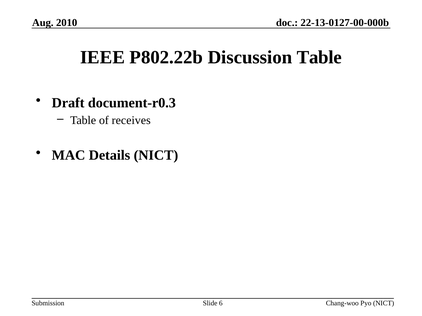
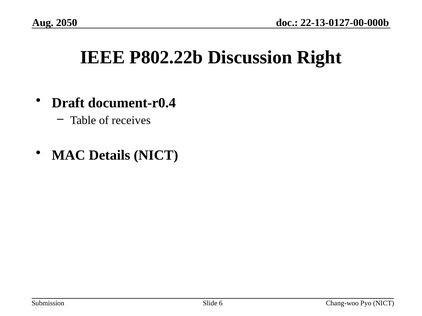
2010: 2010 -> 2050 (67, 23)
Discussion Table: Table -> Right (319, 58)
document-r0.3: document-r0.3 -> document-r0.4 (132, 103)
